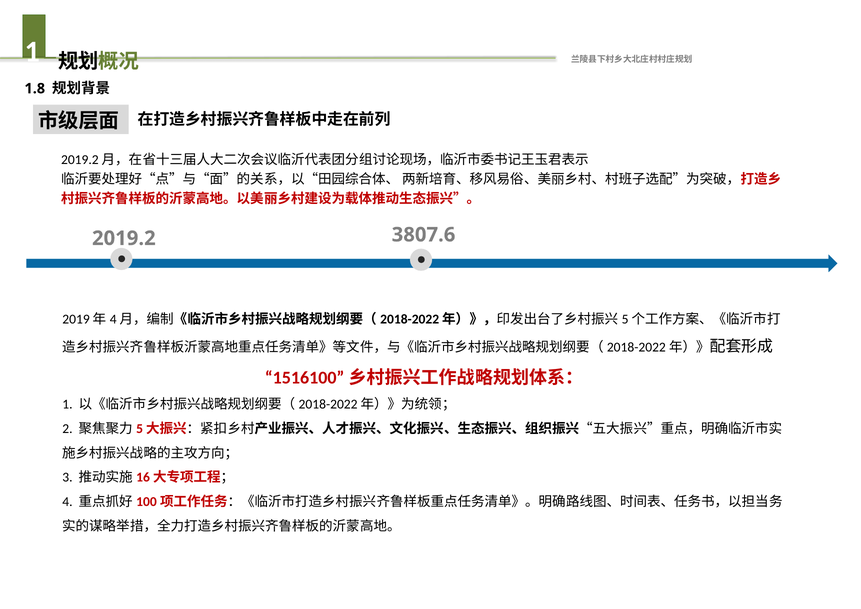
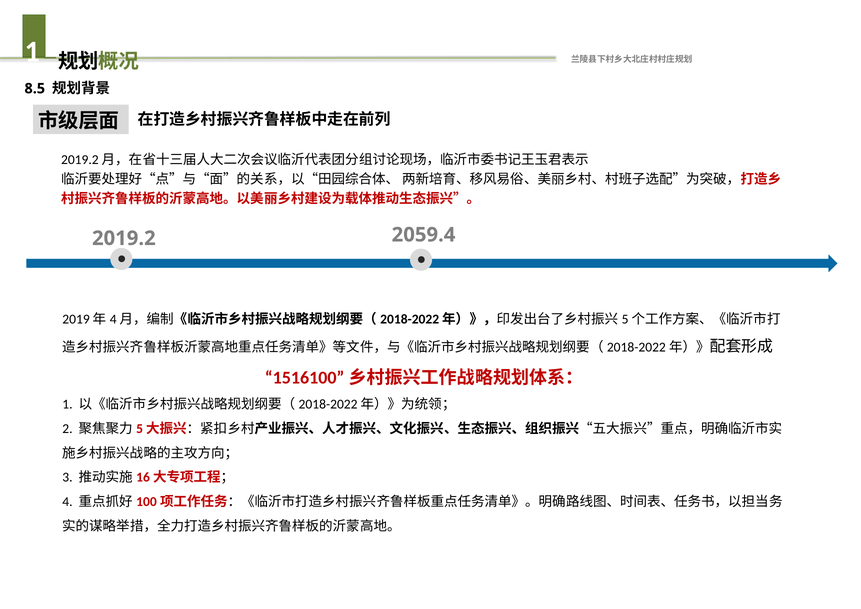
1.8: 1.8 -> 8.5 (35, 89)
3807.6: 3807.6 -> 2059.4 (424, 235)
